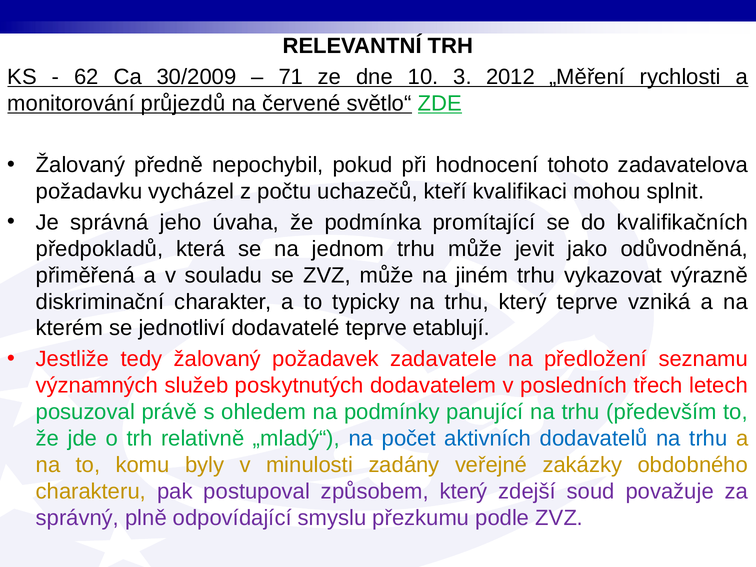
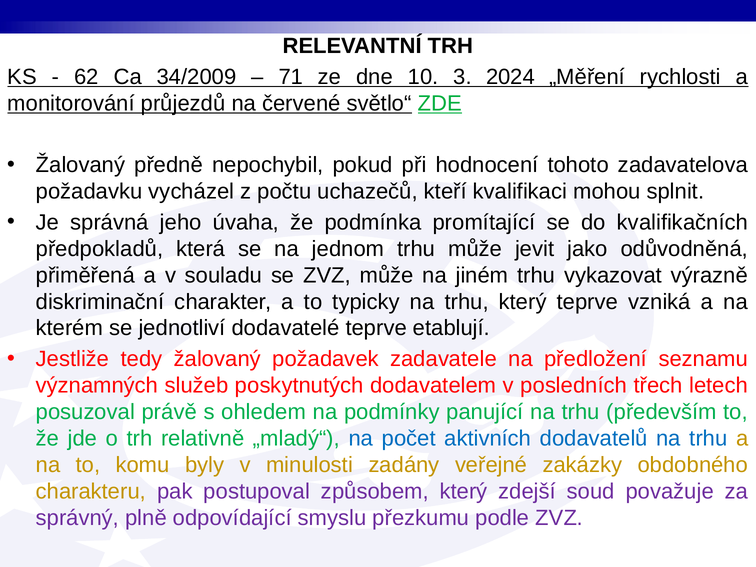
30/2009: 30/2009 -> 34/2009 (197, 77)
2012: 2012 -> 2024 (511, 77)
